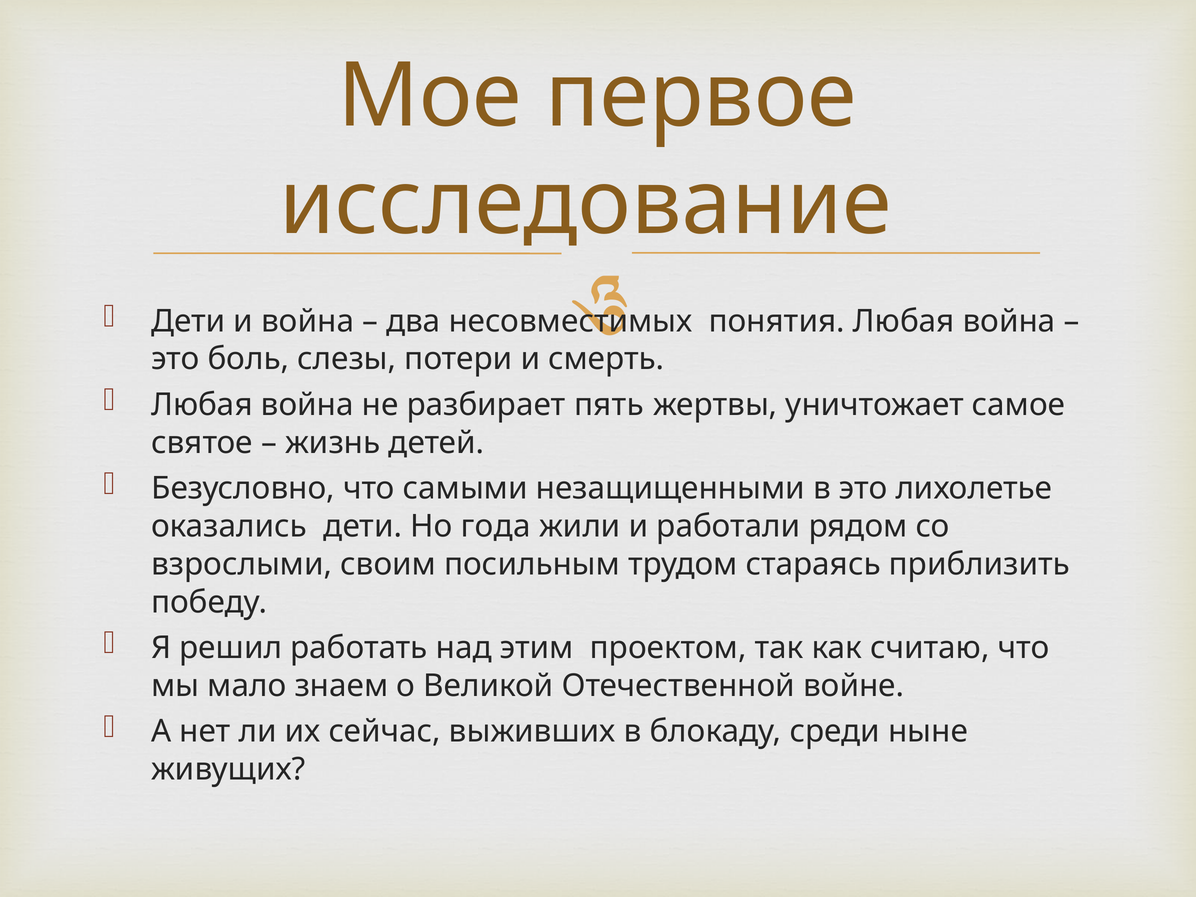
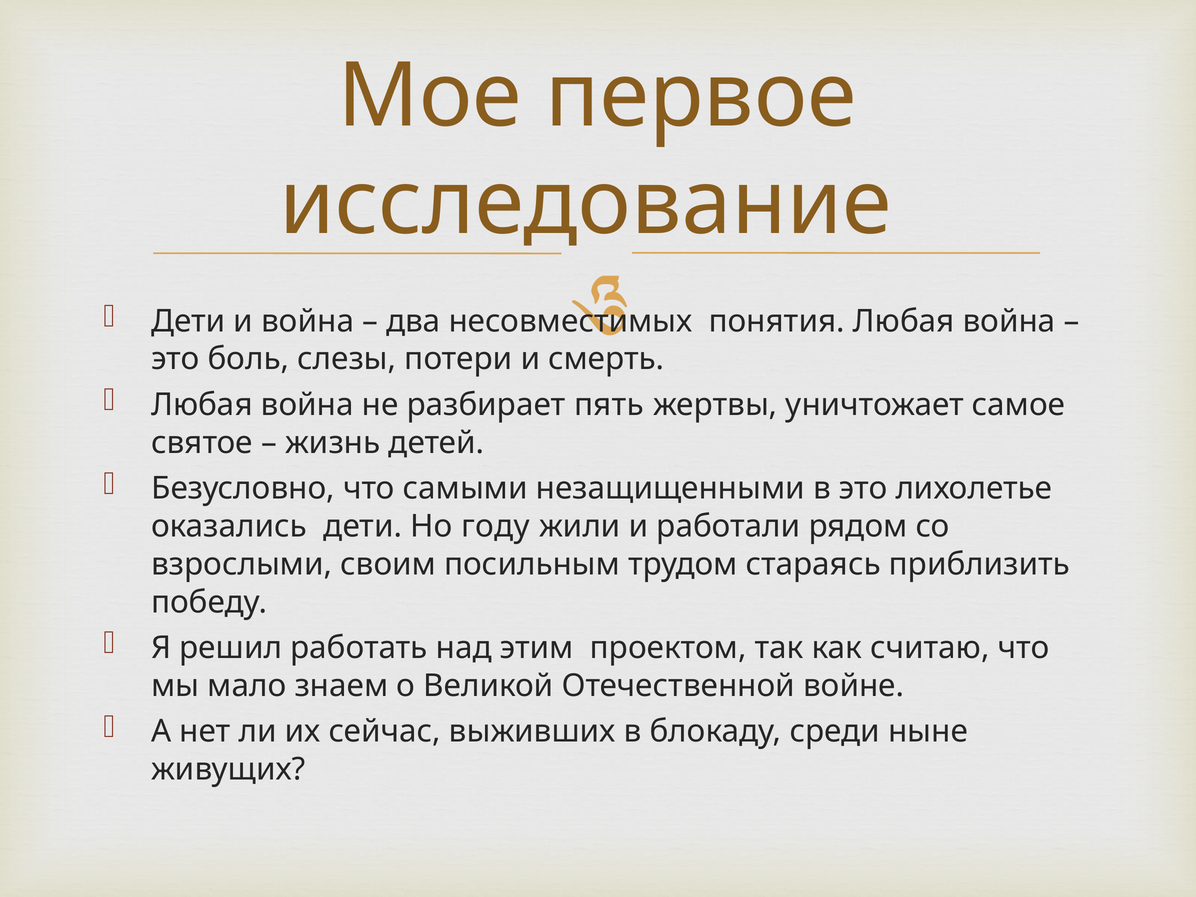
года: года -> году (496, 526)
